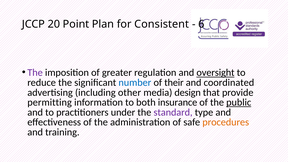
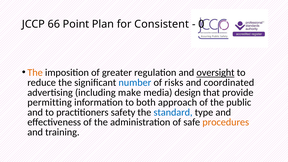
20: 20 -> 66 (54, 24)
6: 6 -> 0 (201, 24)
The colour: purple -> orange (35, 73)
their: their -> risks (174, 83)
other: other -> make (129, 92)
insurance: insurance -> approach (178, 102)
public underline: present -> none (239, 102)
under: under -> safety (123, 112)
standard colour: purple -> blue (173, 112)
